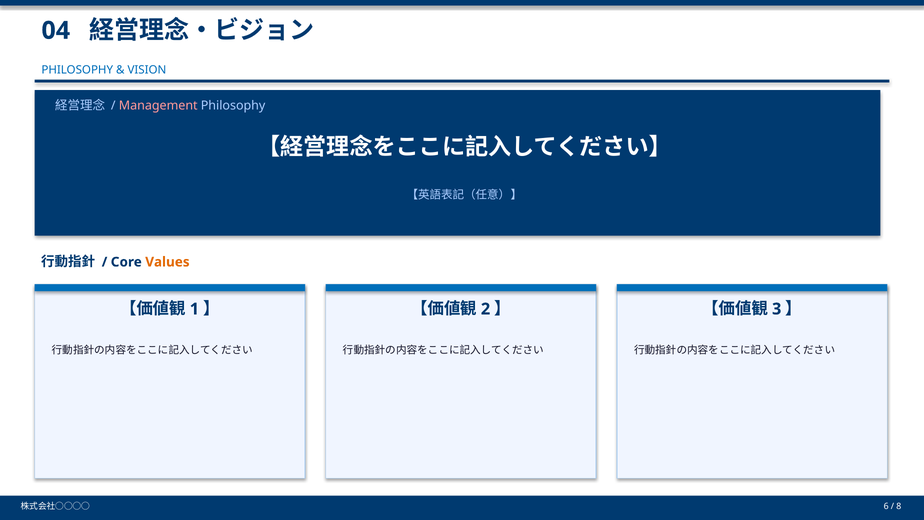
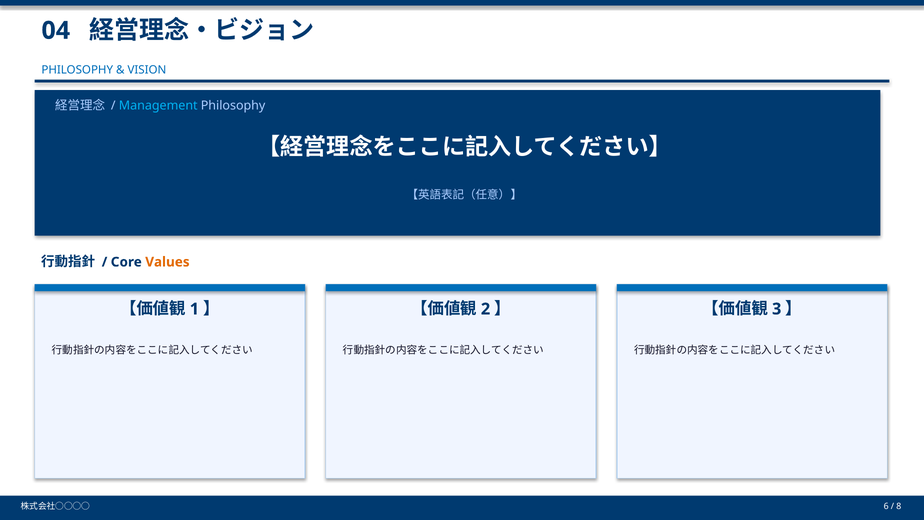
Management colour: pink -> light blue (158, 105)
